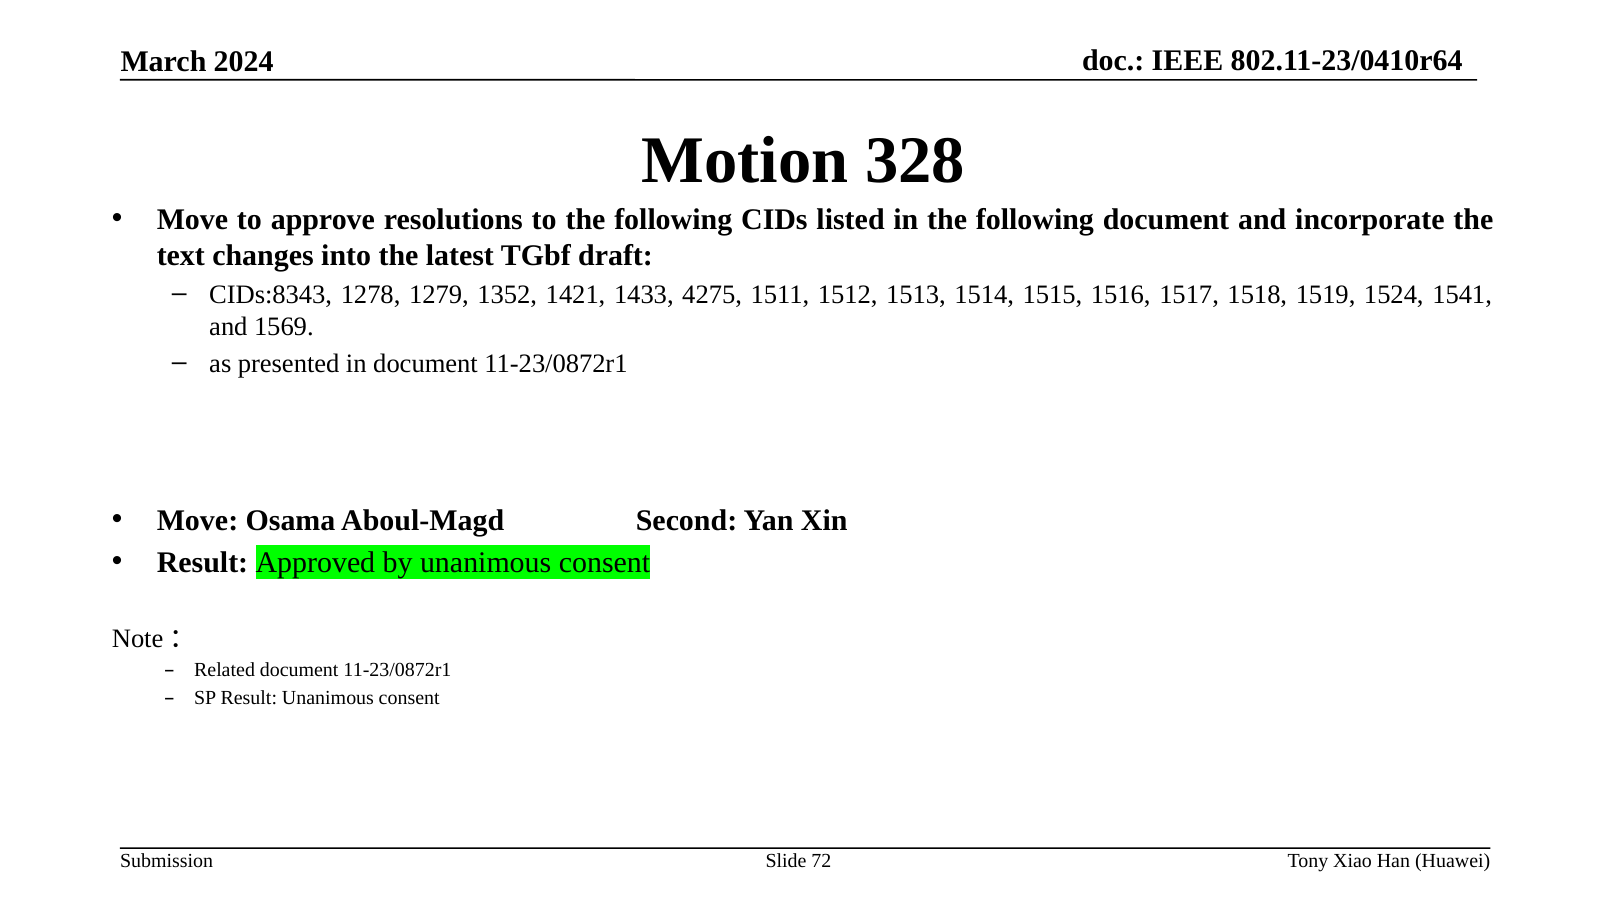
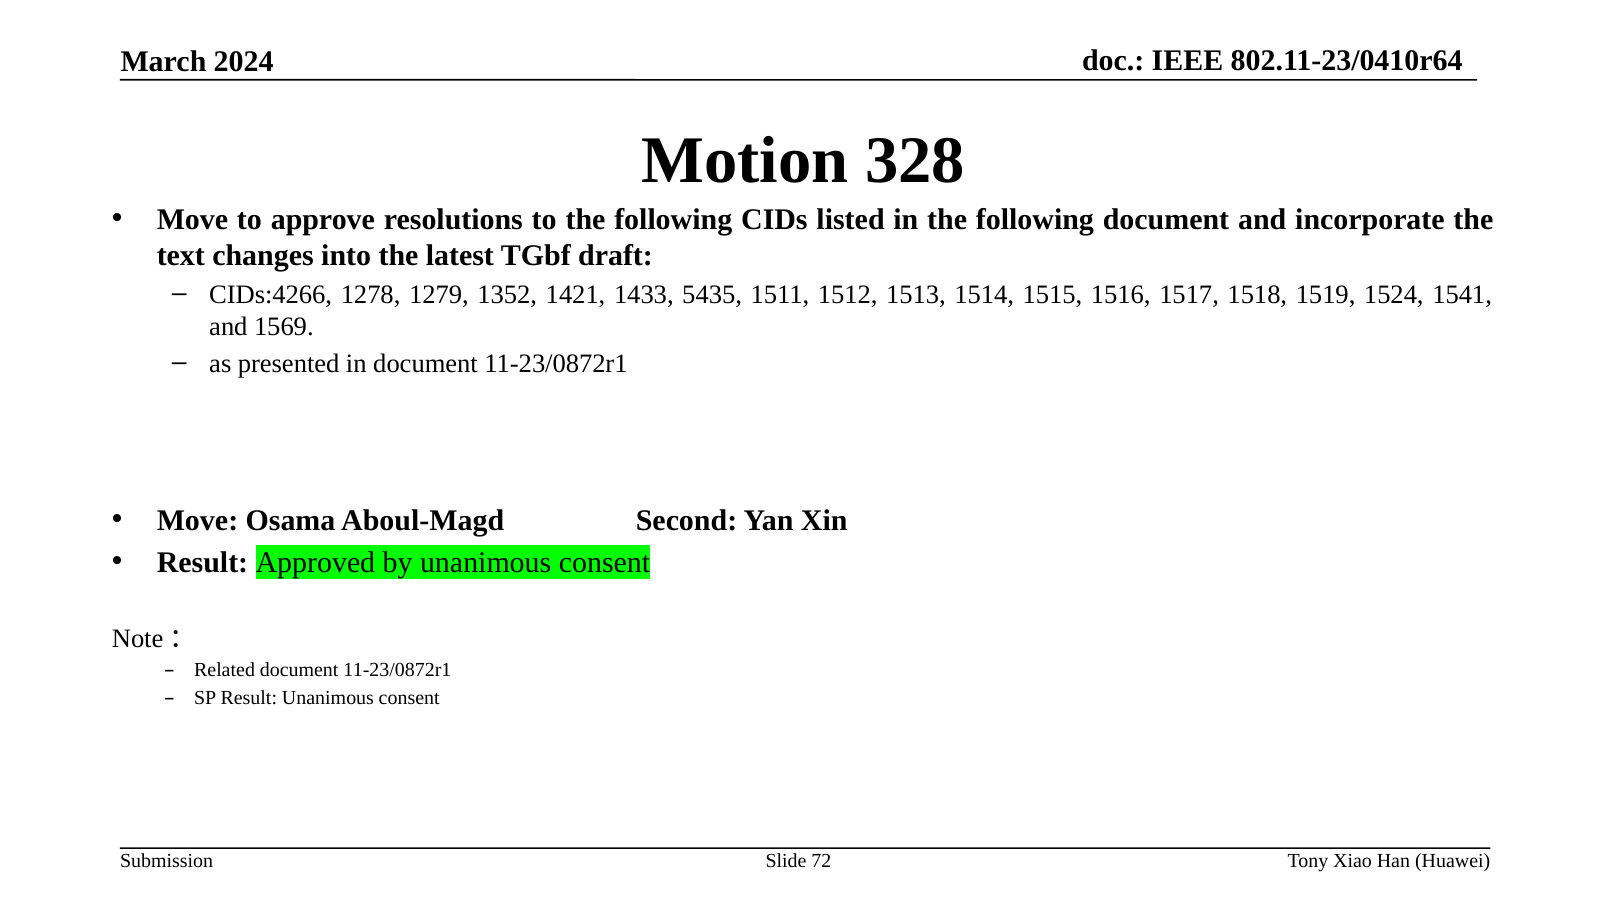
CIDs:8343: CIDs:8343 -> CIDs:4266 (271, 295)
4275: 4275 -> 5435 (712, 295)
